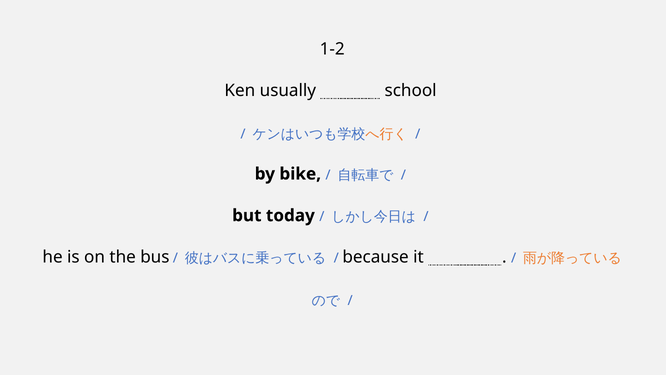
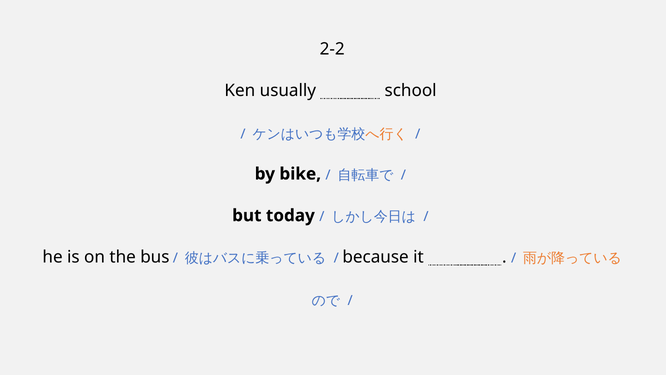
1-2: 1-2 -> 2-2 (332, 49)
